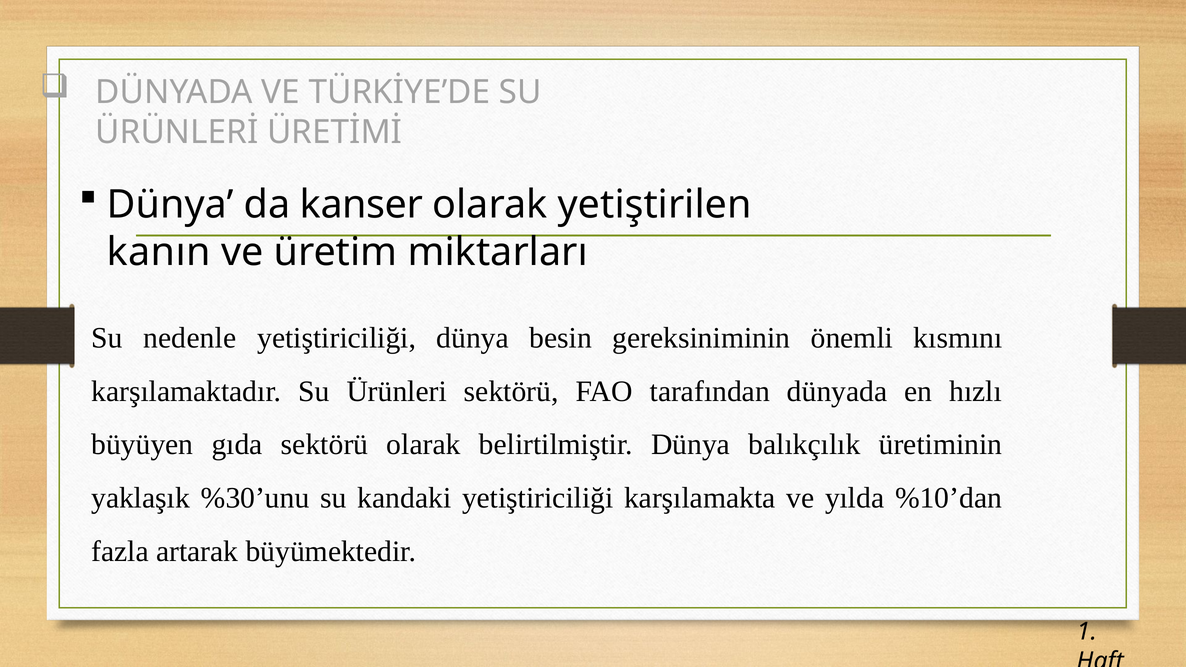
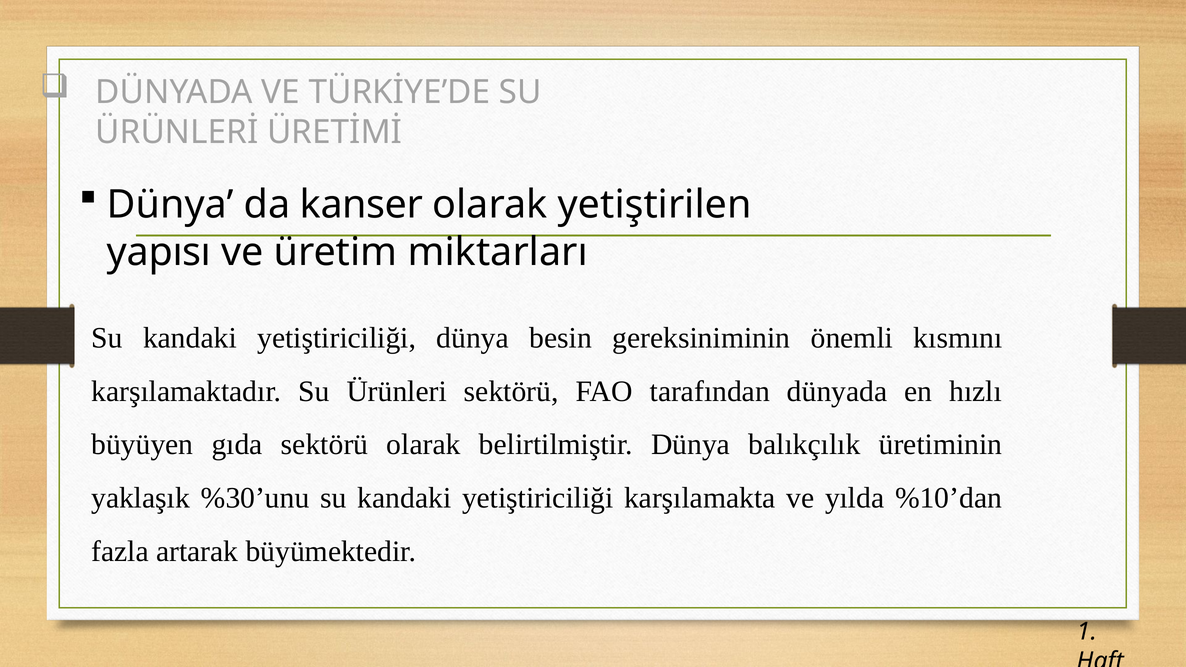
kanın: kanın -> yapısı (159, 252)
nedenle: nedenle -> kandaki (190, 338)
